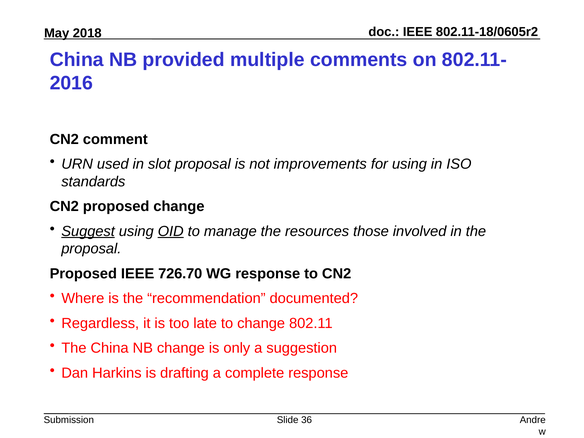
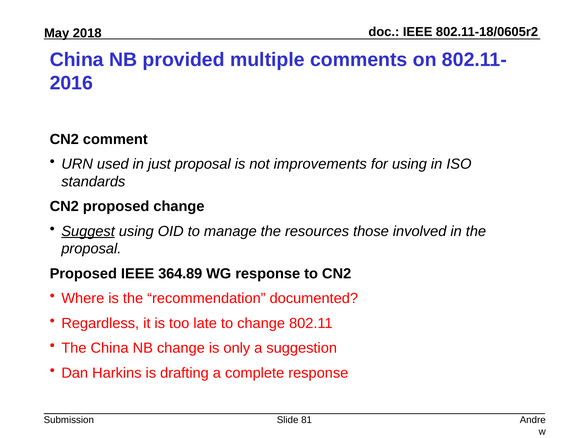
slot: slot -> just (159, 164)
OID underline: present -> none (171, 231)
726.70: 726.70 -> 364.89 (180, 274)
36: 36 -> 81 (307, 420)
